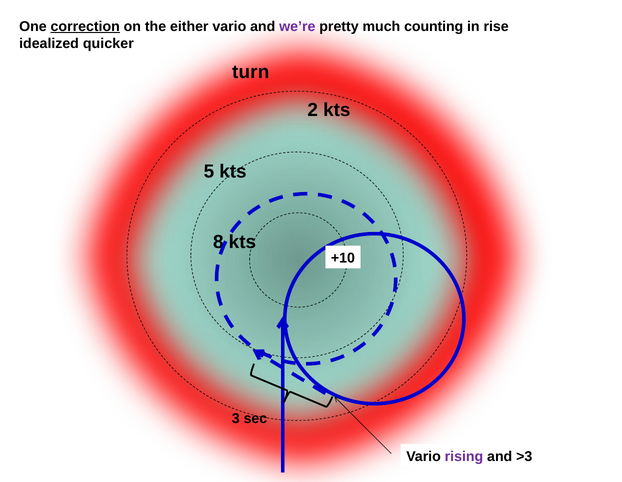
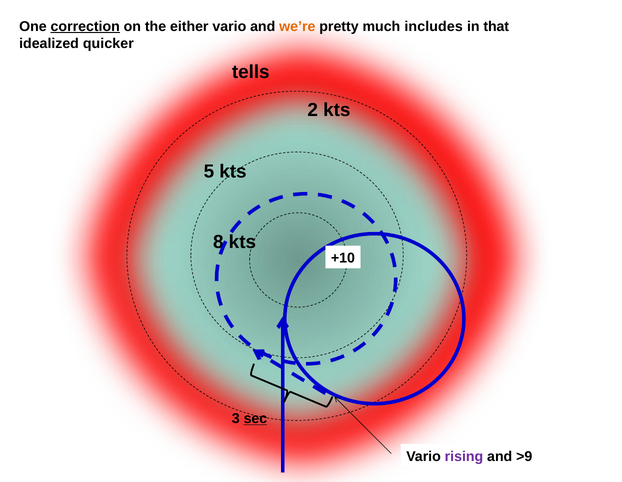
we’re colour: purple -> orange (297, 26)
counting: counting -> includes (434, 26)
rise: rise -> that (496, 26)
turn: turn -> tells (251, 72)
sec underline: none -> present (255, 418)
>3: >3 -> >9 (524, 456)
